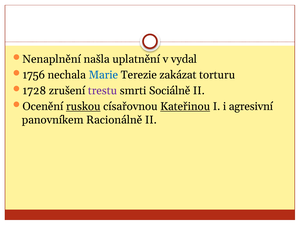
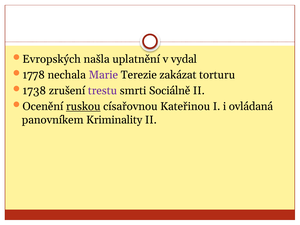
Nenaplnění: Nenaplnění -> Evropských (52, 59)
1756: 1756 -> 1778 (34, 75)
Marie colour: blue -> purple (103, 75)
1728: 1728 -> 1738 (34, 91)
Kateřinou underline: present -> none (185, 106)
agresivní: agresivní -> ovládaná (251, 106)
Racionálně: Racionálně -> Kriminality (114, 120)
